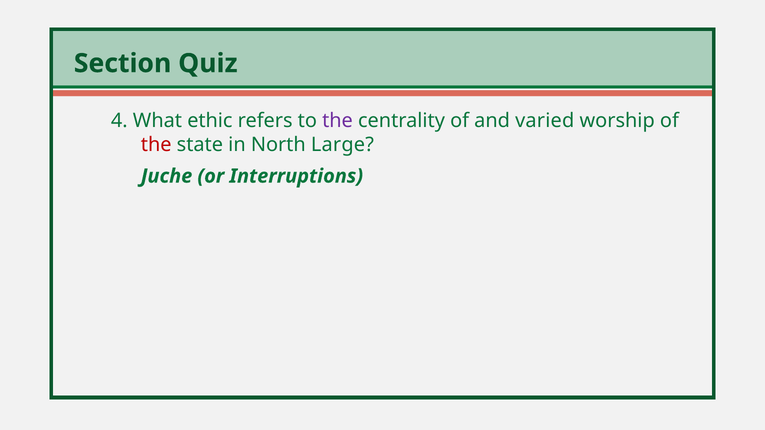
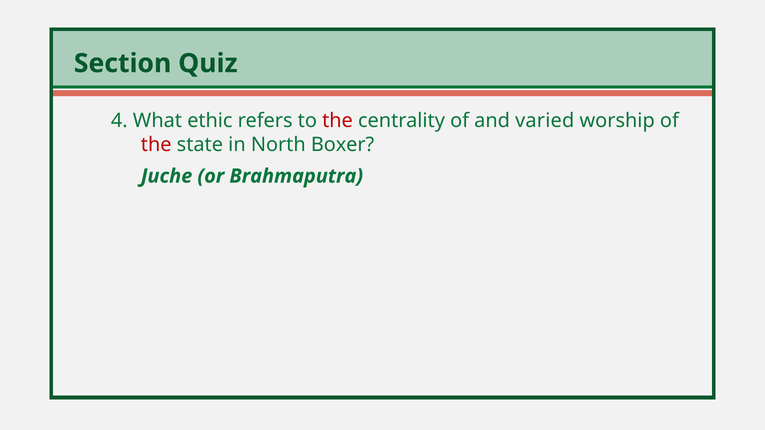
the colour: purple -> red (338, 121)
Large: Large -> Boxer (343, 145)
Interruptions: Interruptions -> Brahmaputra (296, 176)
